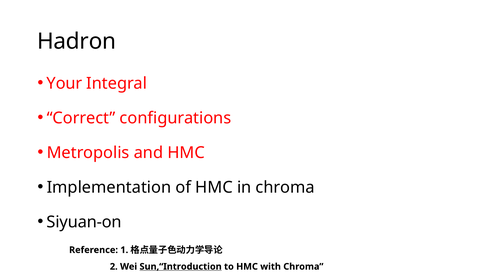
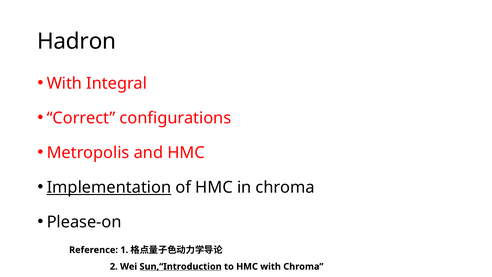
Your: Your -> With (64, 83)
Implementation underline: none -> present (109, 187)
Siyuan-on: Siyuan-on -> Please-on (84, 222)
